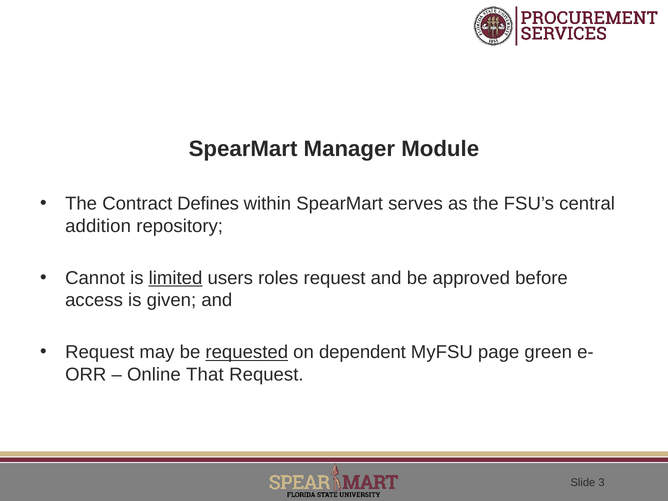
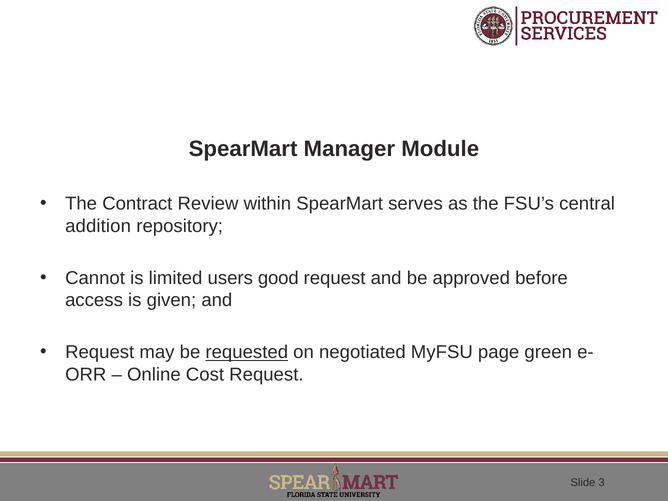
Defines: Defines -> Review (208, 204)
limited underline: present -> none (176, 278)
roles: roles -> good (278, 278)
dependent: dependent -> negotiated (362, 352)
That: That -> Cost (205, 375)
